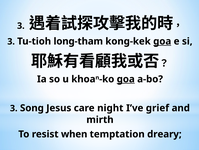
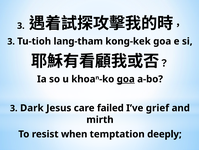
long-tham: long-tham -> lang-tham (78, 41)
goa underline: present -> none (162, 41)
Song: Song -> Dark (32, 108)
night: night -> failed (110, 108)
dreary: dreary -> deeply (164, 134)
